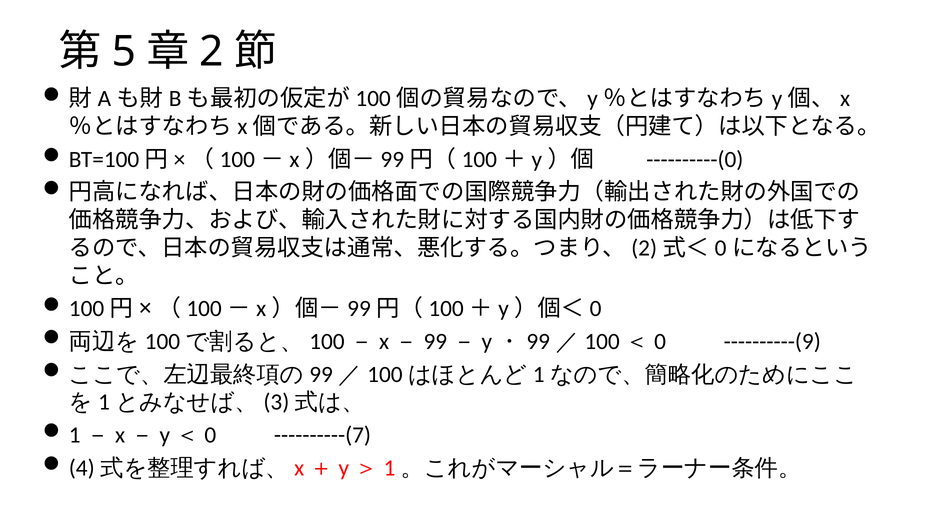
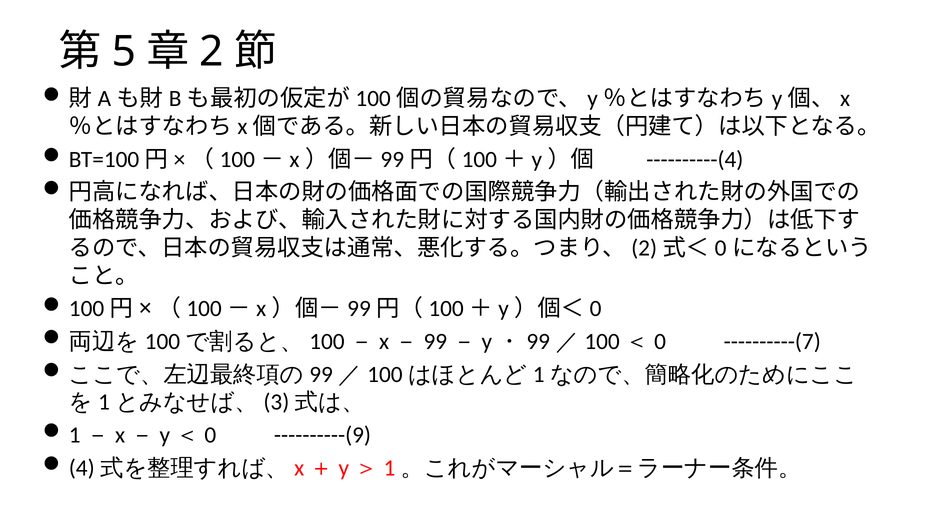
----------(0: ----------(0 -> ----------(4 (695, 159)
----------(9: ----------(9 -> ----------(7 (772, 341)
----------(7: ----------(7 -> ----------(9 (322, 435)
